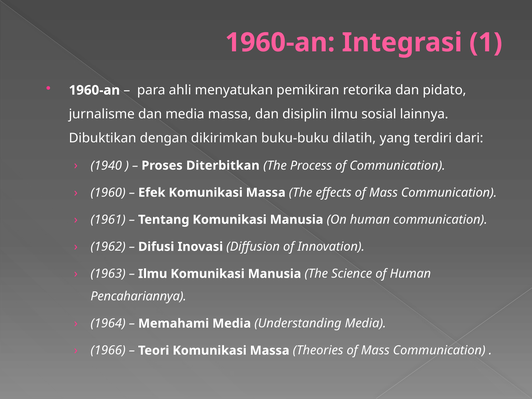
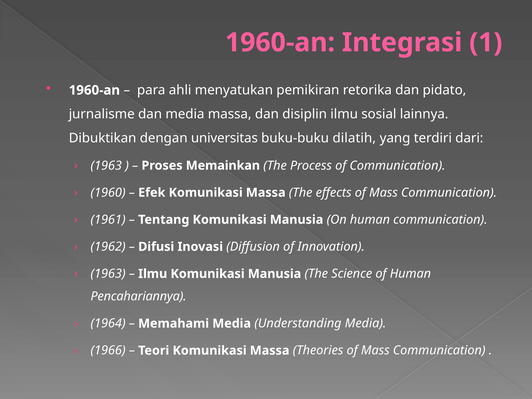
dikirimkan: dikirimkan -> universitas (224, 138)
1940: 1940 -> 1963 (106, 166)
Diterbitkan: Diterbitkan -> Memainkan (223, 166)
